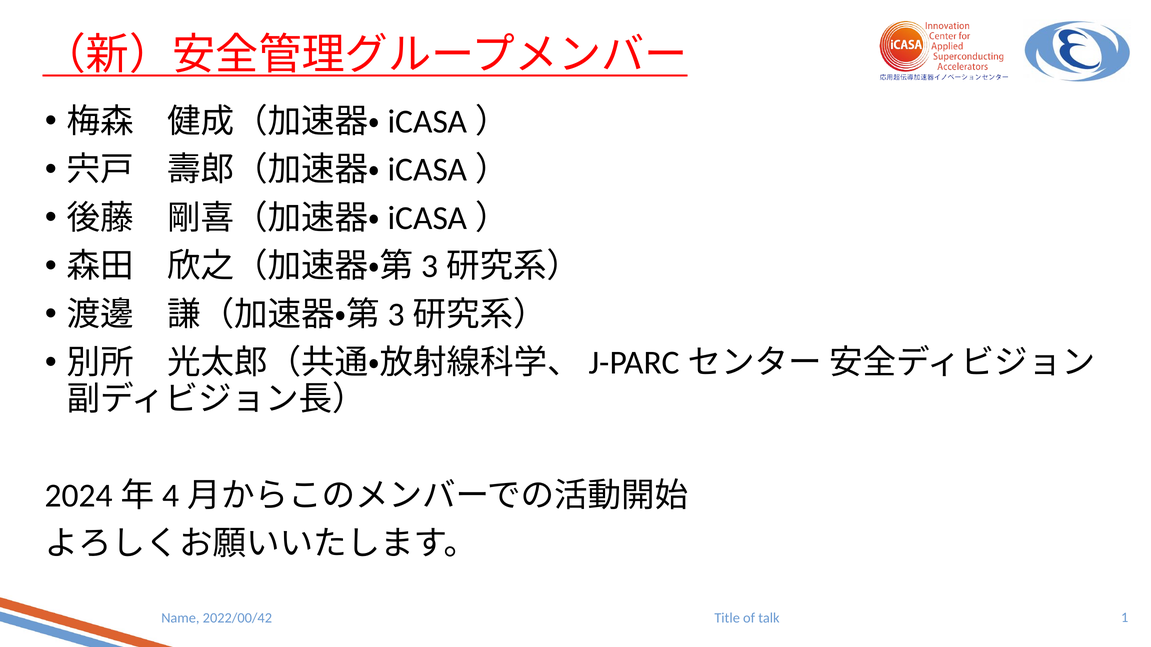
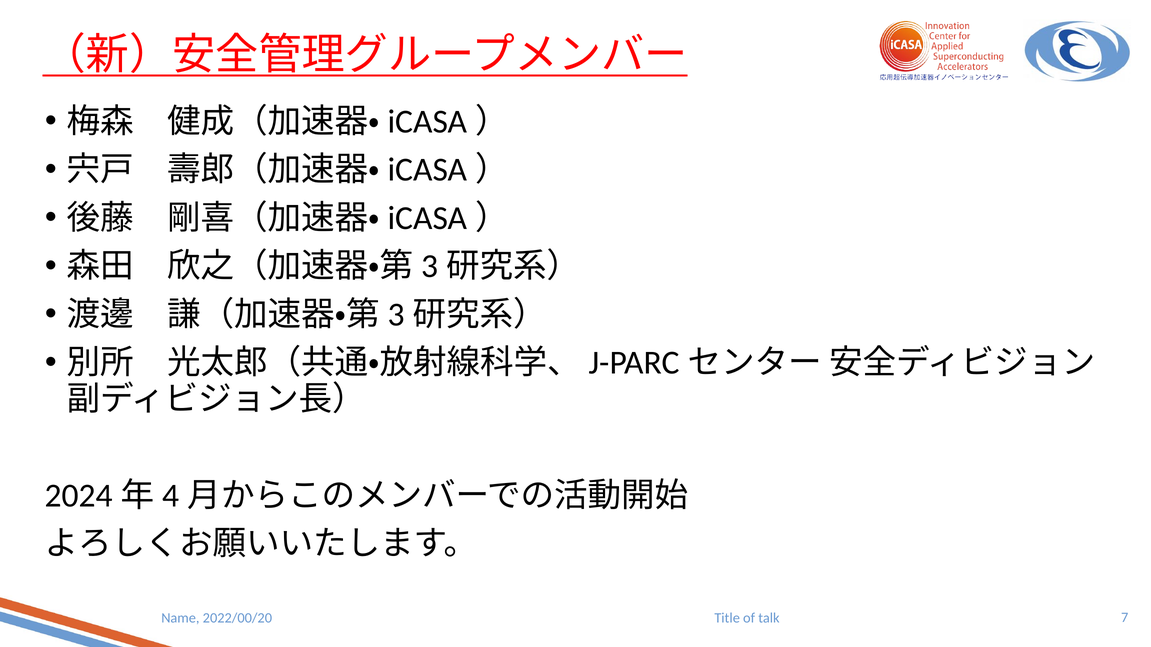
2022/00/42: 2022/00/42 -> 2022/00/20 (237, 618)
1: 1 -> 7 (1125, 618)
